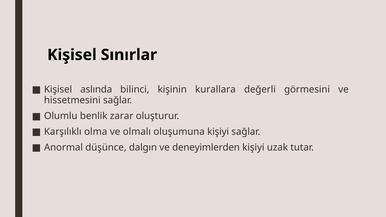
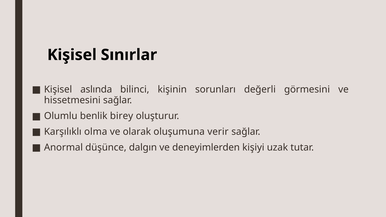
kurallara: kurallara -> sorunları (215, 89)
zarar: zarar -> birey (122, 116)
olmalı: olmalı -> olarak (137, 132)
oluşumuna kişiyi: kişiyi -> verir (218, 132)
